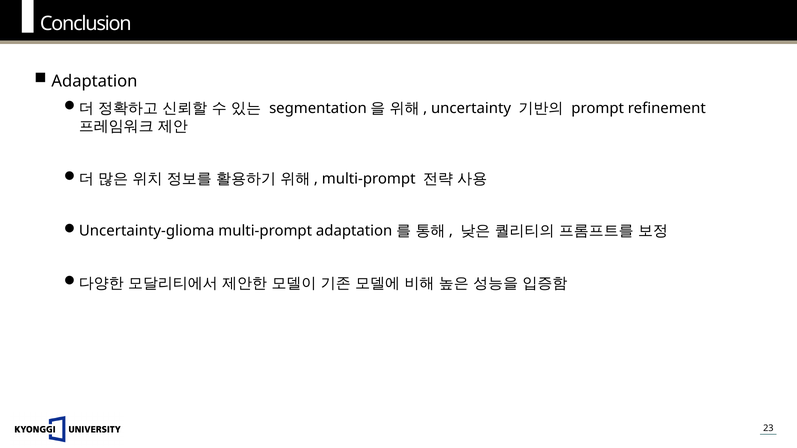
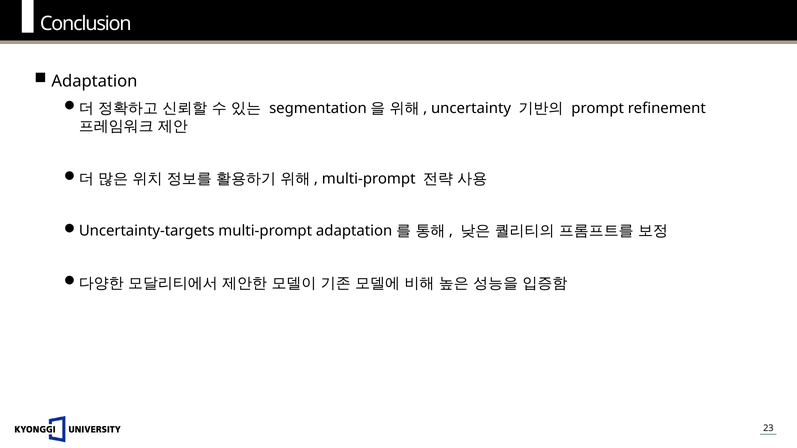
Uncertainty-glioma: Uncertainty-glioma -> Uncertainty-targets (147, 231)
